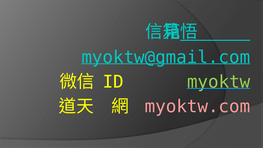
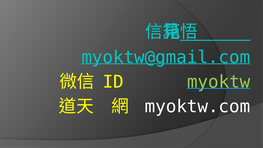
myoktw.com colour: pink -> white (197, 106)
